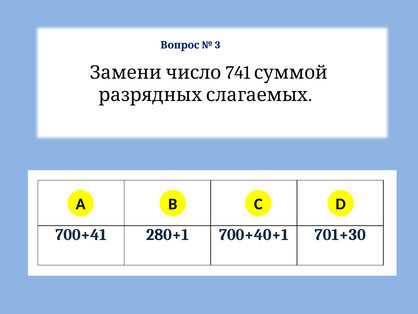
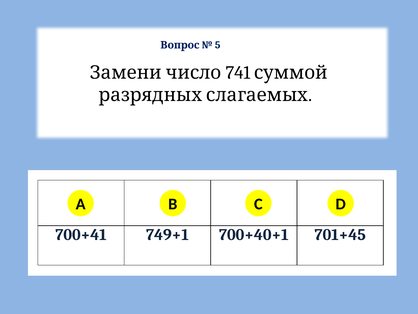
3: 3 -> 5 (218, 45)
280+1: 280+1 -> 749+1 (167, 235)
701+30: 701+30 -> 701+45 (340, 235)
